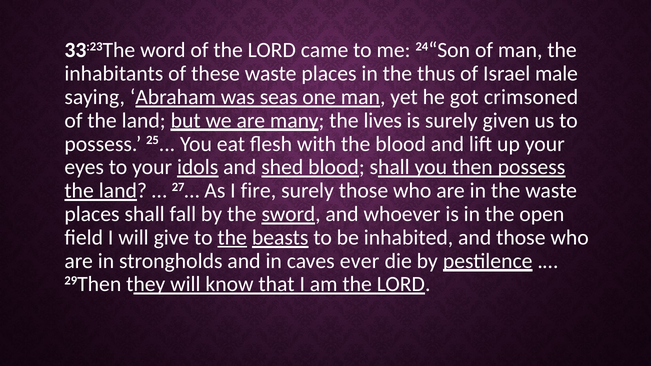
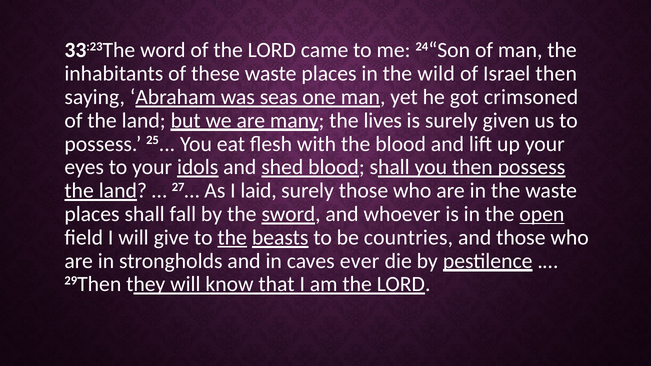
thus: thus -> wild (436, 74)
Israel male: male -> then (556, 74)
fire: fire -> laid (259, 191)
open underline: none -> present (542, 214)
inhabited: inhabited -> countries (408, 238)
